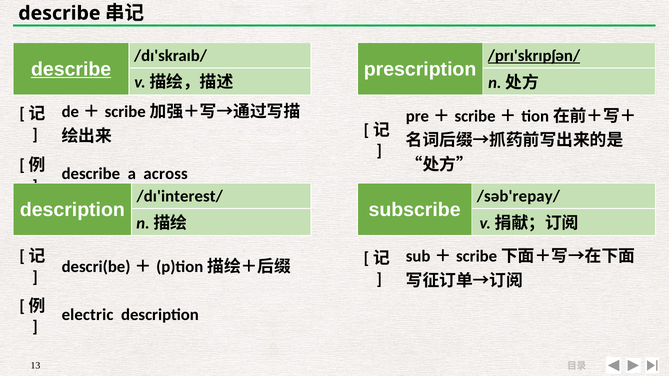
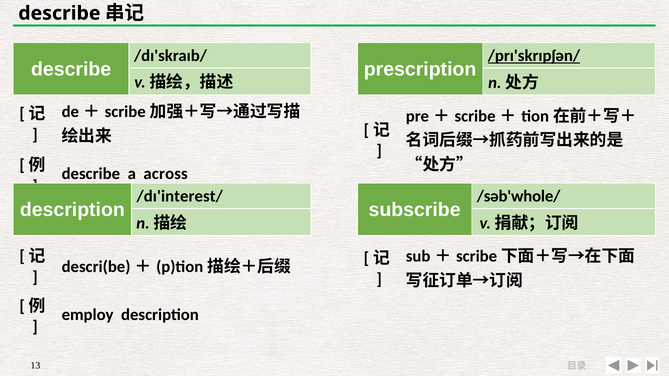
describe underline: present -> none (71, 69)
/səb'repay/: /səb'repay/ -> /səb'whole/ (519, 196)
electric: electric -> employ (88, 315)
